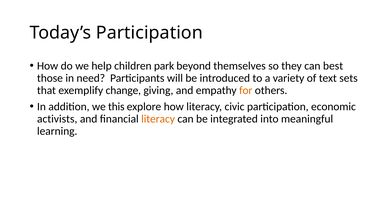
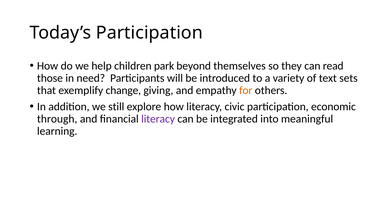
best: best -> read (333, 66)
this: this -> still (116, 107)
activists: activists -> through (57, 119)
literacy colour: orange -> purple (158, 119)
